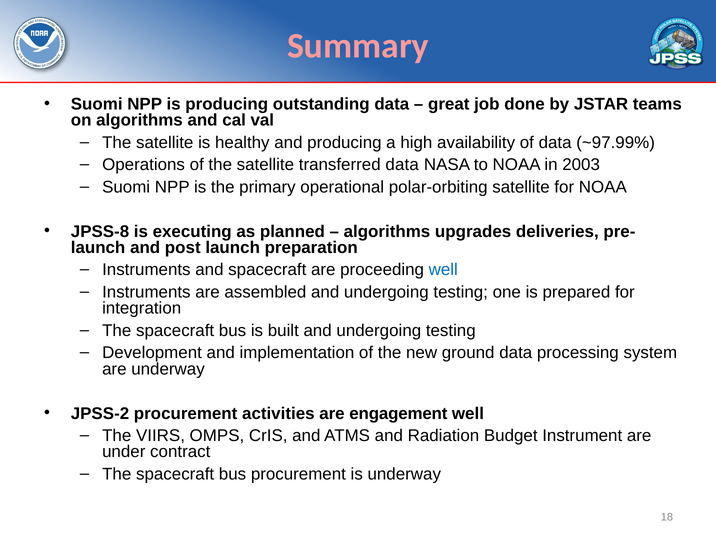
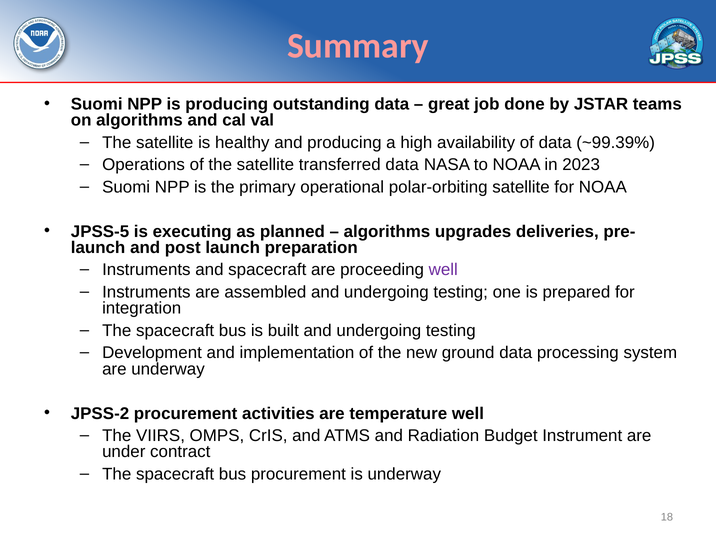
~97.99%: ~97.99% -> ~99.39% (616, 143)
2003: 2003 -> 2023 (581, 165)
JPSS-8: JPSS-8 -> JPSS-5 (100, 231)
well colour: blue -> purple (443, 270)
engagement: engagement -> temperature (398, 413)
